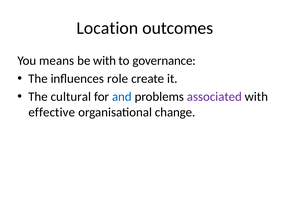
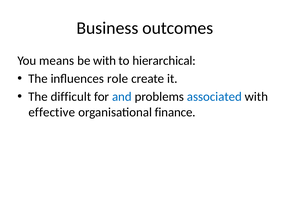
Location: Location -> Business (107, 28)
governance: governance -> hierarchical (164, 61)
cultural: cultural -> difficult (71, 97)
associated colour: purple -> blue (214, 97)
change: change -> finance (175, 112)
